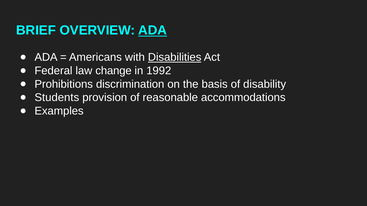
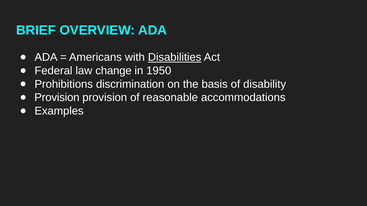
ADA underline: present -> none (153, 30)
1992: 1992 -> 1950 (159, 71)
Students: Students -> Provision (57, 98)
